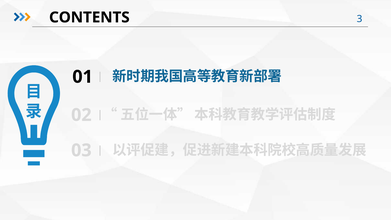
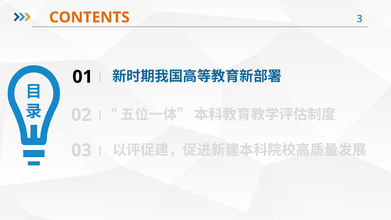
CONTENTS colour: black -> orange (89, 17)
